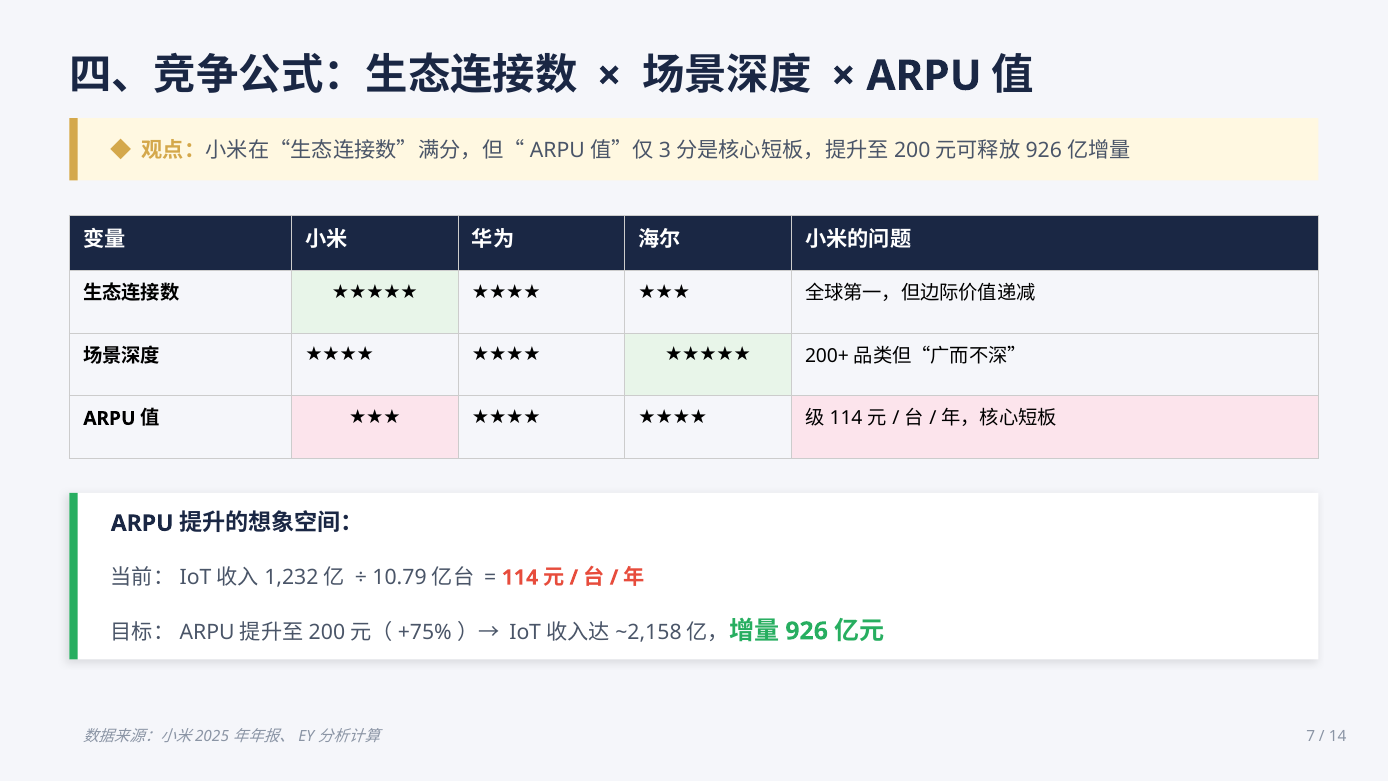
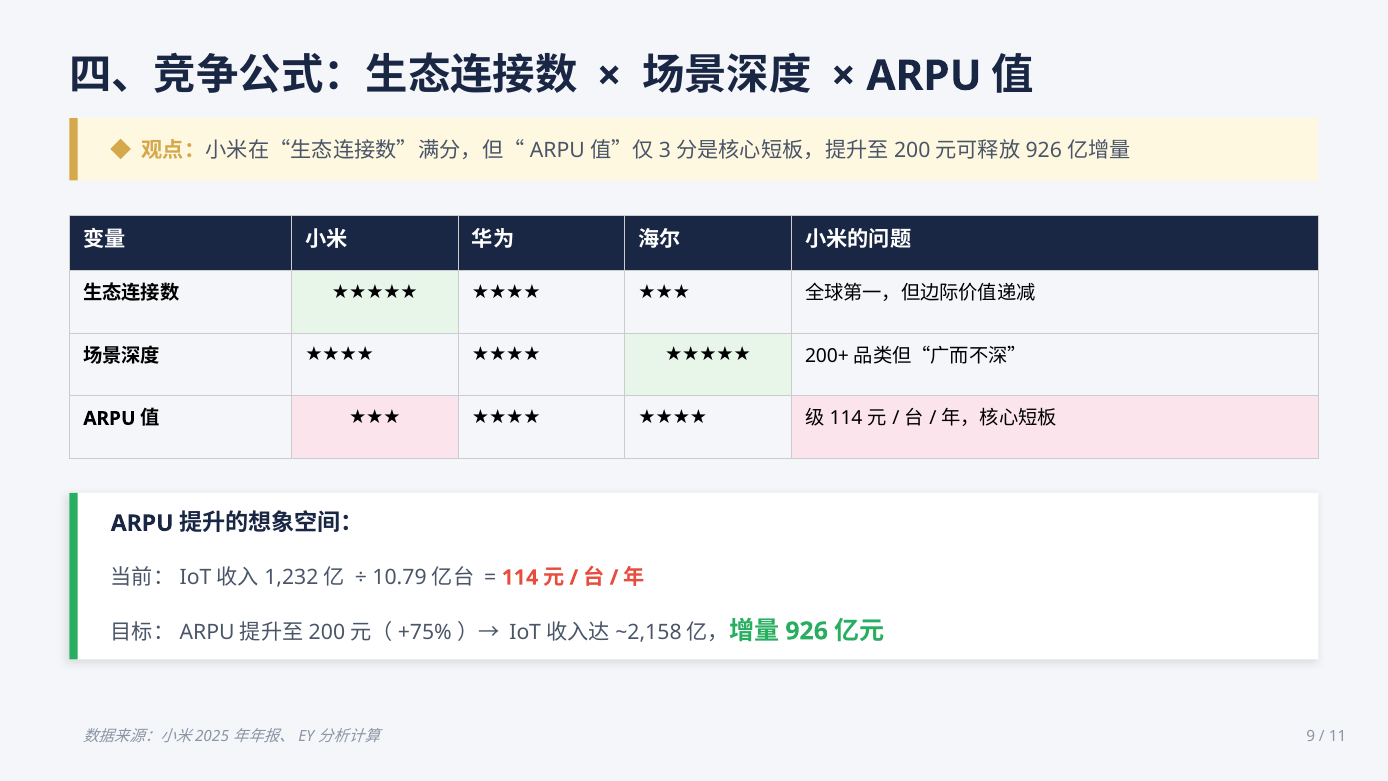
7: 7 -> 9 (1311, 737)
14: 14 -> 11 (1338, 737)
